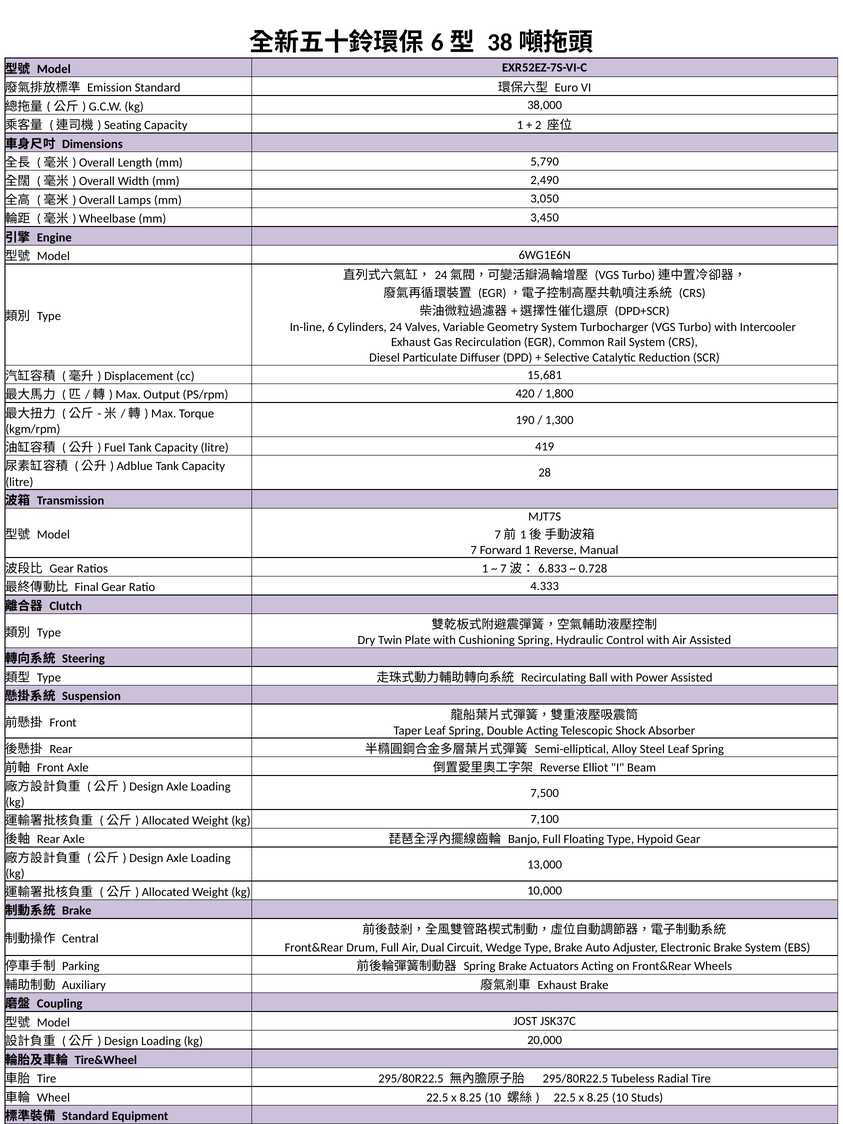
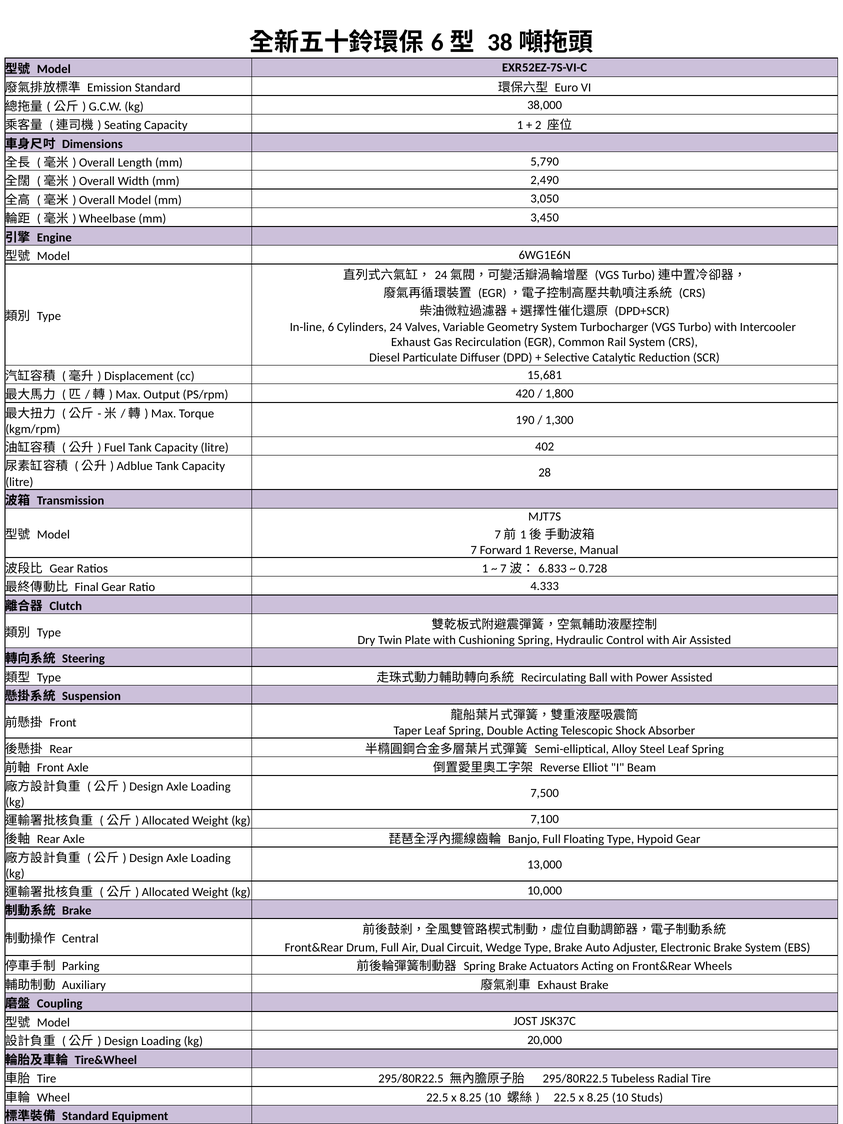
Overall Lamps: Lamps -> Model (134, 200)
419: 419 -> 402 (545, 446)
